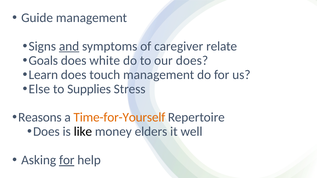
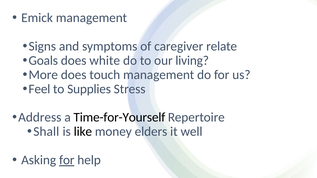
Guide: Guide -> Emick (37, 18)
and underline: present -> none (69, 46)
our does: does -> living (192, 61)
Learn: Learn -> More (43, 75)
Else: Else -> Feel (39, 89)
Reasons: Reasons -> Address (40, 118)
Time-for-Yourself colour: orange -> black (119, 118)
Does: Does -> Shall (46, 132)
